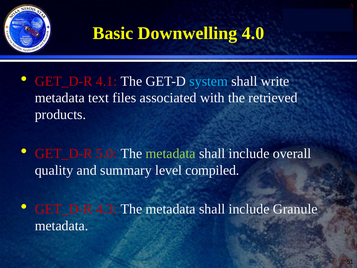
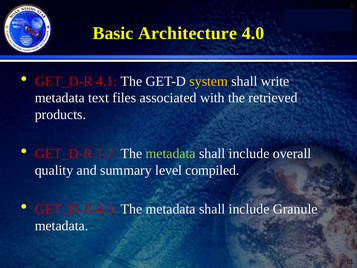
Downwelling: Downwelling -> Architecture (187, 33)
system colour: light blue -> yellow (209, 81)
5.0: 5.0 -> 7.7 (107, 153)
